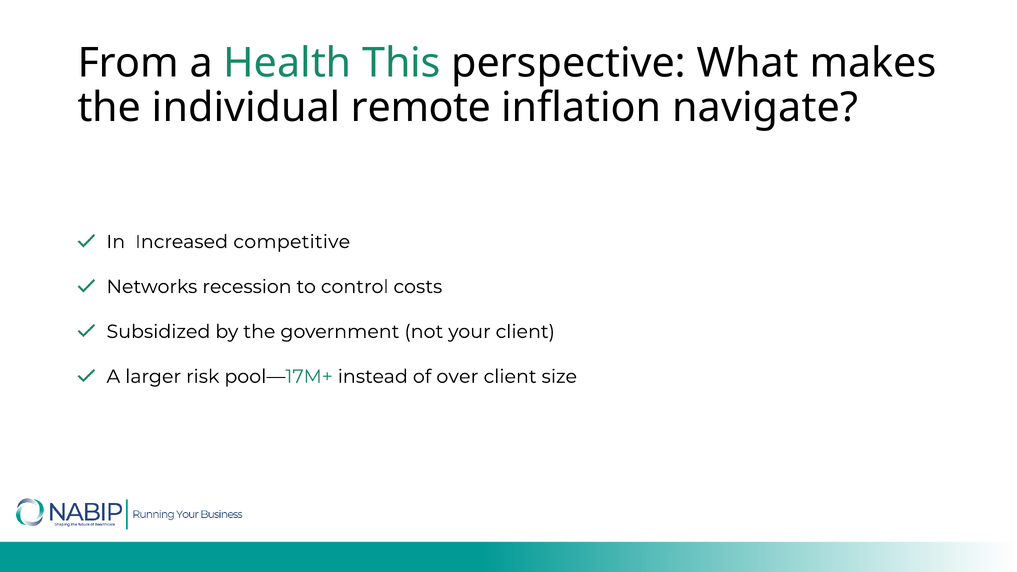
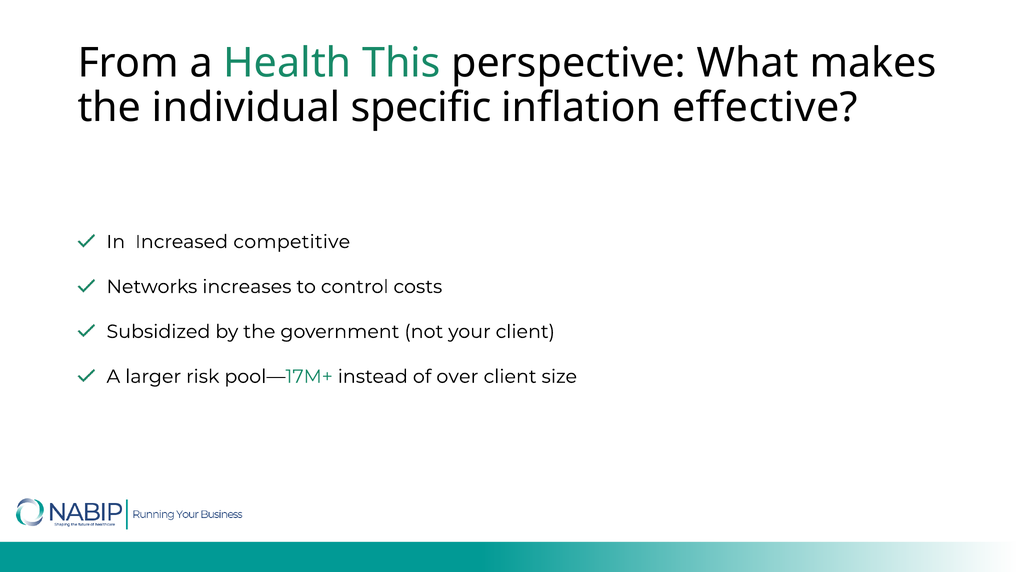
remote: remote -> specific (421, 108)
navigate: navigate -> effective (765, 108)
recession: recession -> increases (247, 287)
